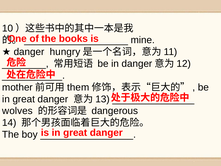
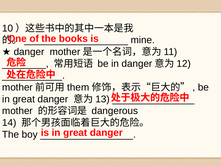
danger hungry: hungry -> mother (65, 52)
wolves: wolves -> mother (17, 111)
